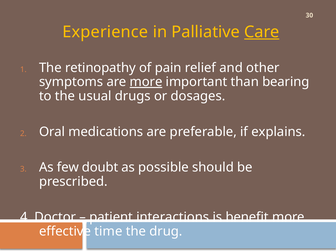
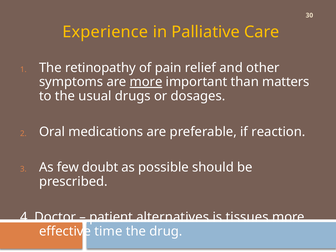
Care underline: present -> none (262, 32)
bearing: bearing -> matters (286, 82)
explains: explains -> reaction (278, 132)
interactions: interactions -> alternatives (173, 217)
benefit: benefit -> tissues (247, 217)
